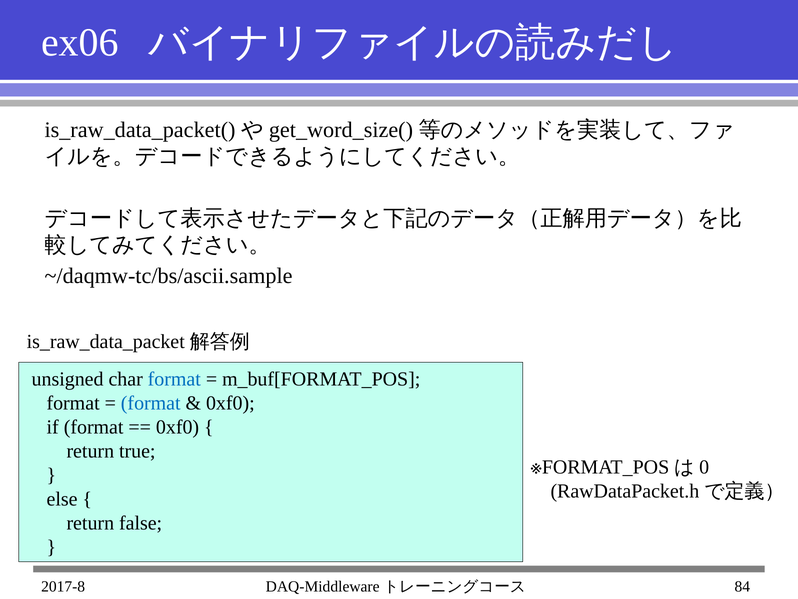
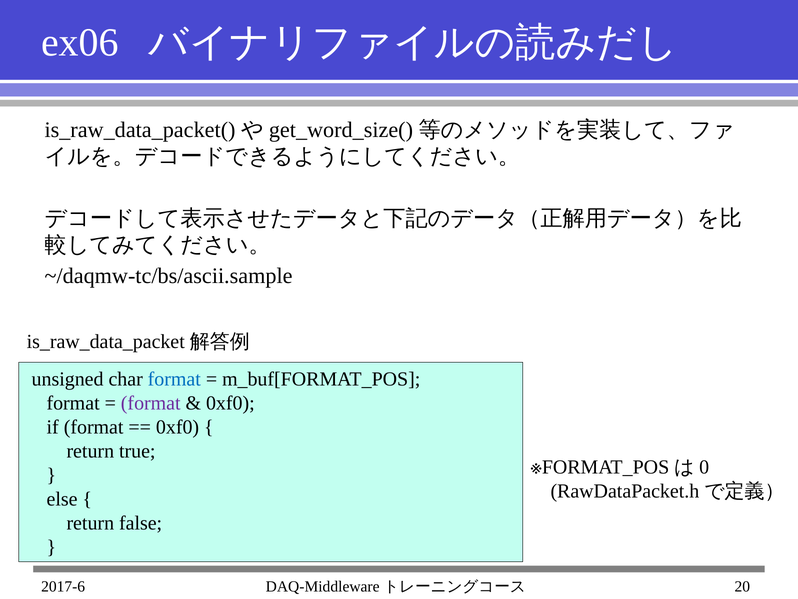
format colour: blue -> purple (151, 403)
2017-8: 2017-8 -> 2017-6 (63, 586)
84: 84 -> 20 (742, 586)
